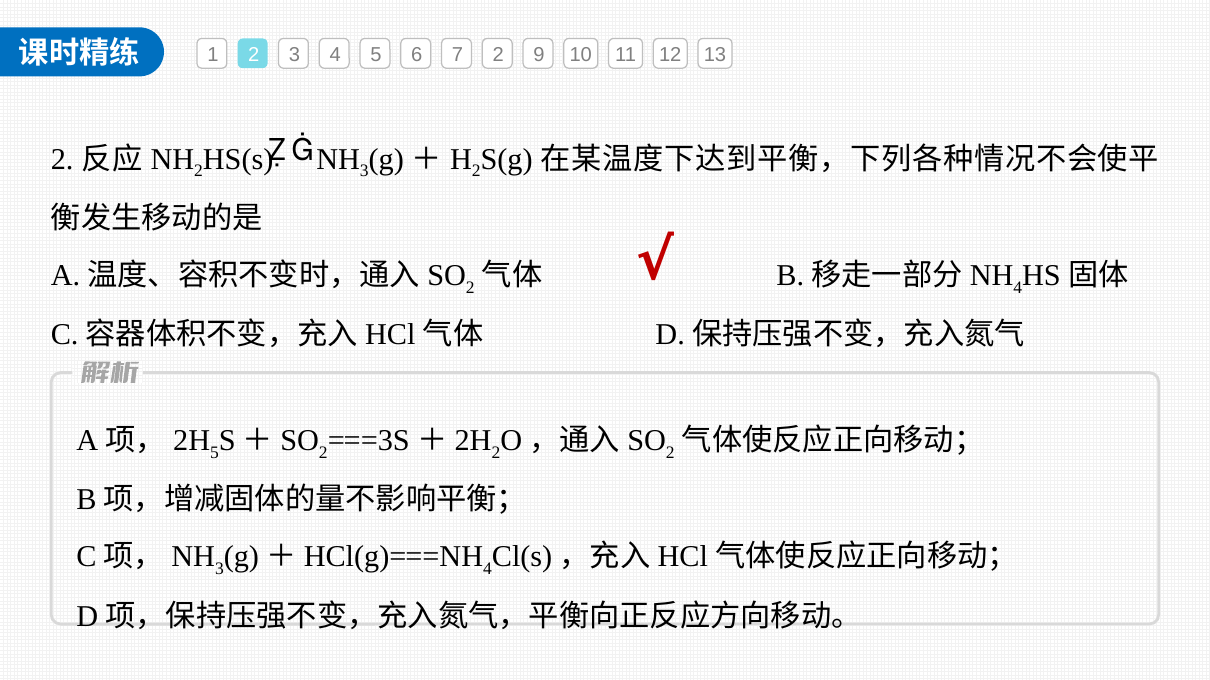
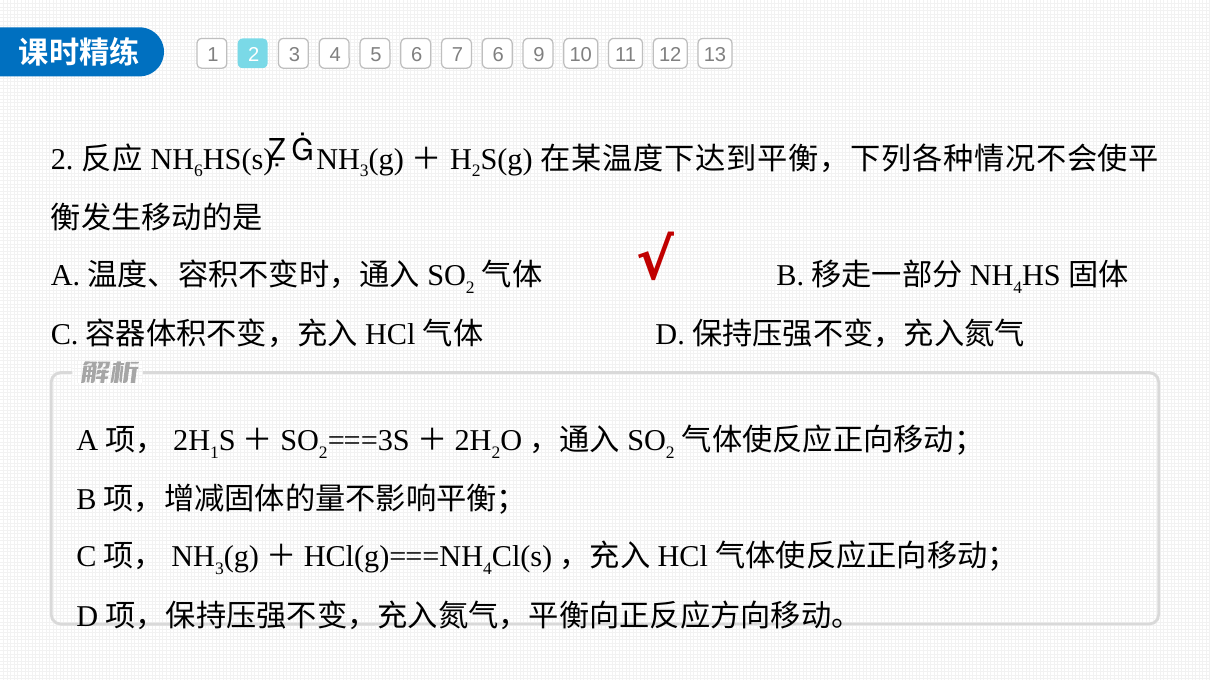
7 2: 2 -> 6 (498, 55)
2: 2 -> 6 (199, 171)
5: 5 -> 1 (214, 453)
